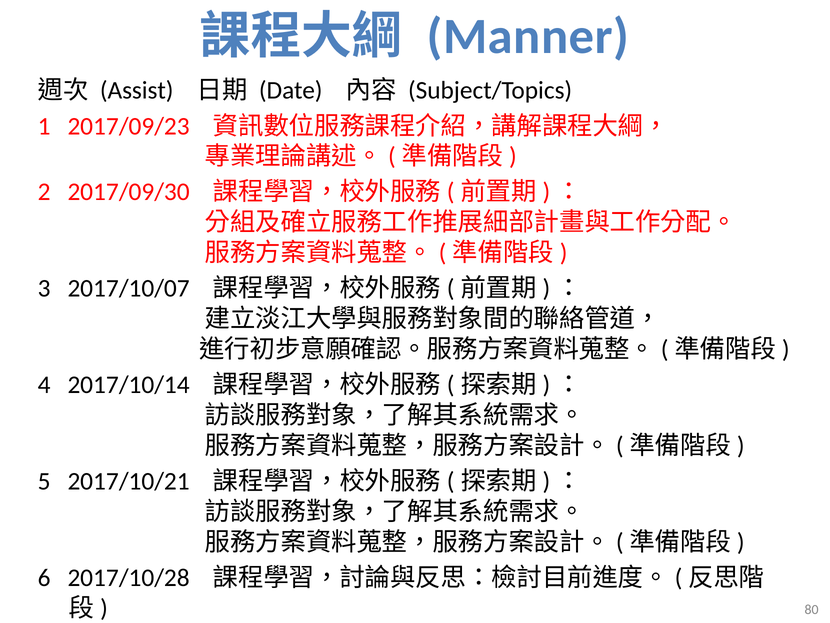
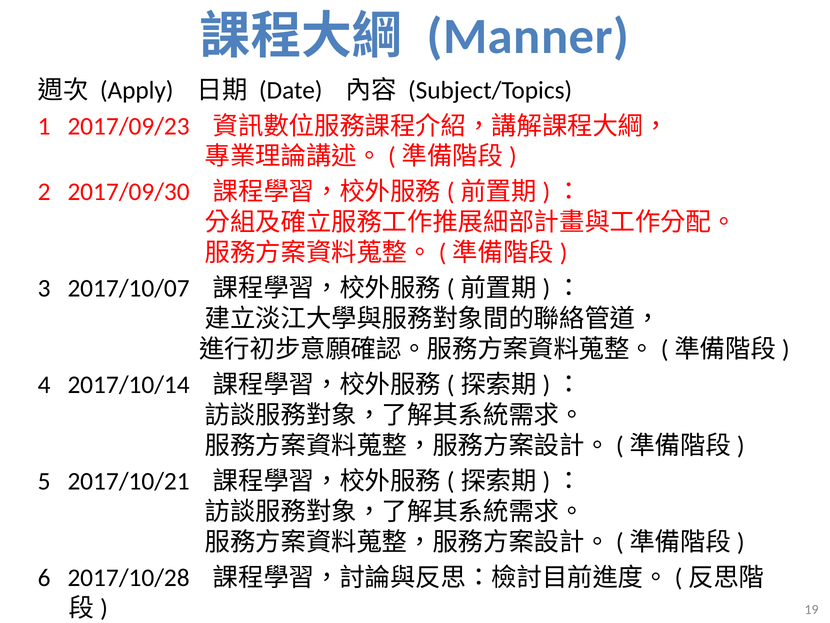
Assist: Assist -> Apply (137, 91)
80: 80 -> 19 (812, 609)
